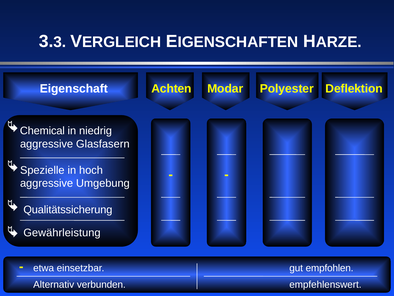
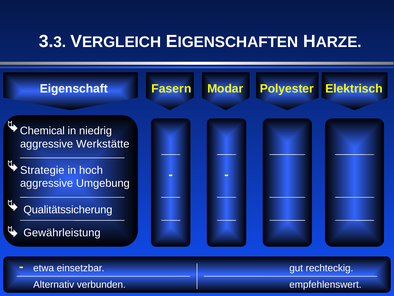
Achten: Achten -> Fasern (171, 89)
Deflektion: Deflektion -> Elektrisch (354, 89)
Glasfasern: Glasfasern -> Werkstätte (103, 144)
Spezielle: Spezielle -> Strategie (42, 170)
empfohlen: empfohlen -> rechteckig (330, 268)
